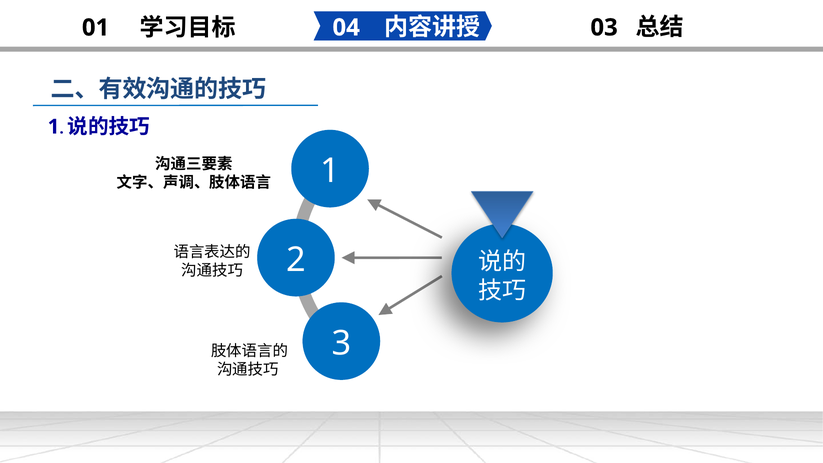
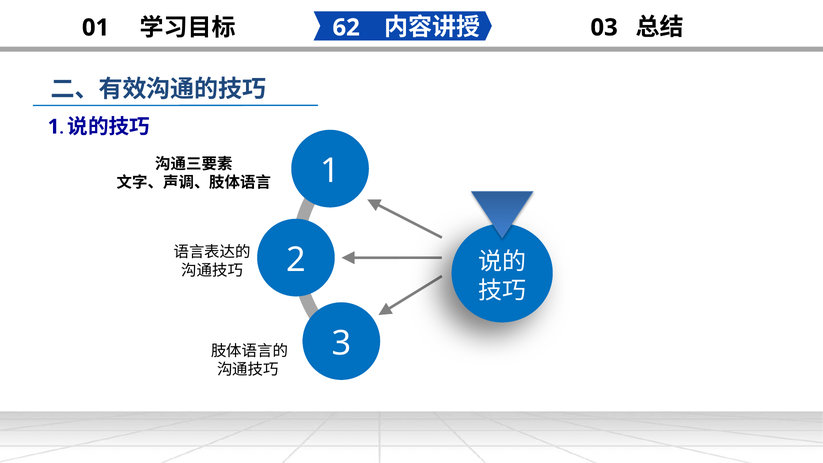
04: 04 -> 62 (346, 28)
